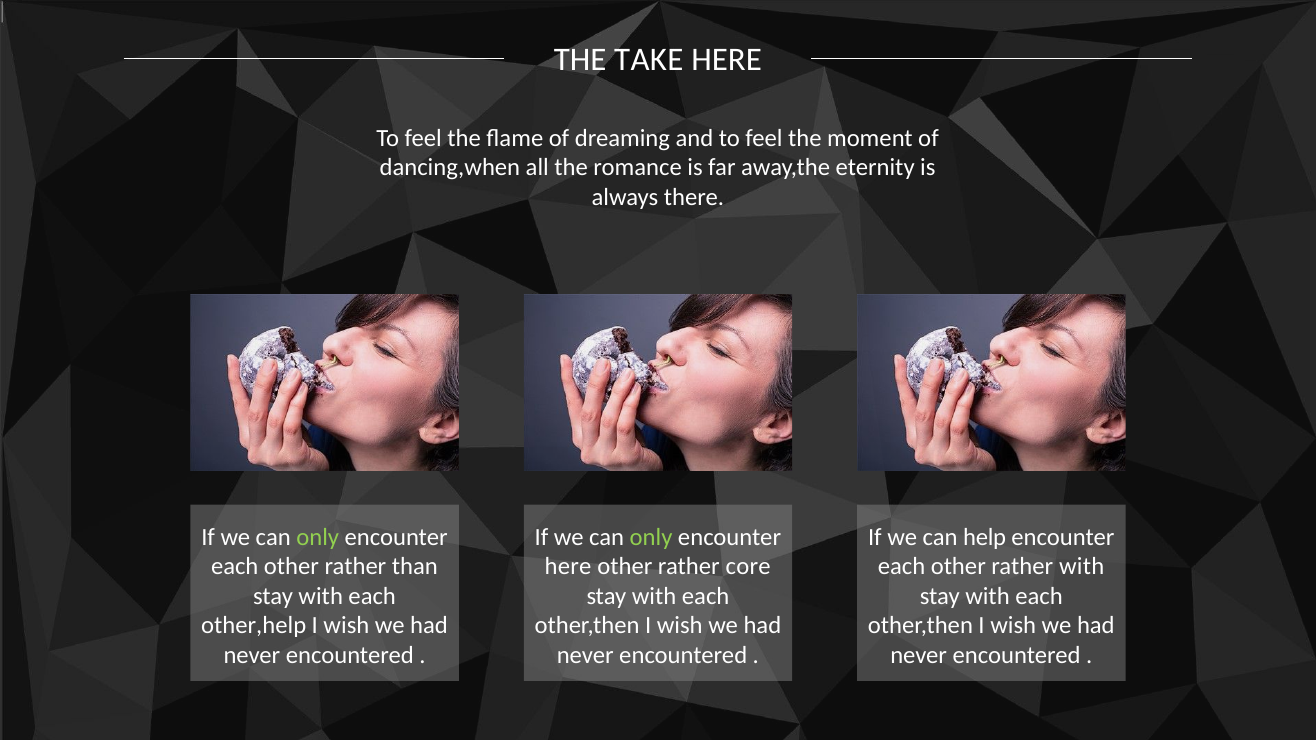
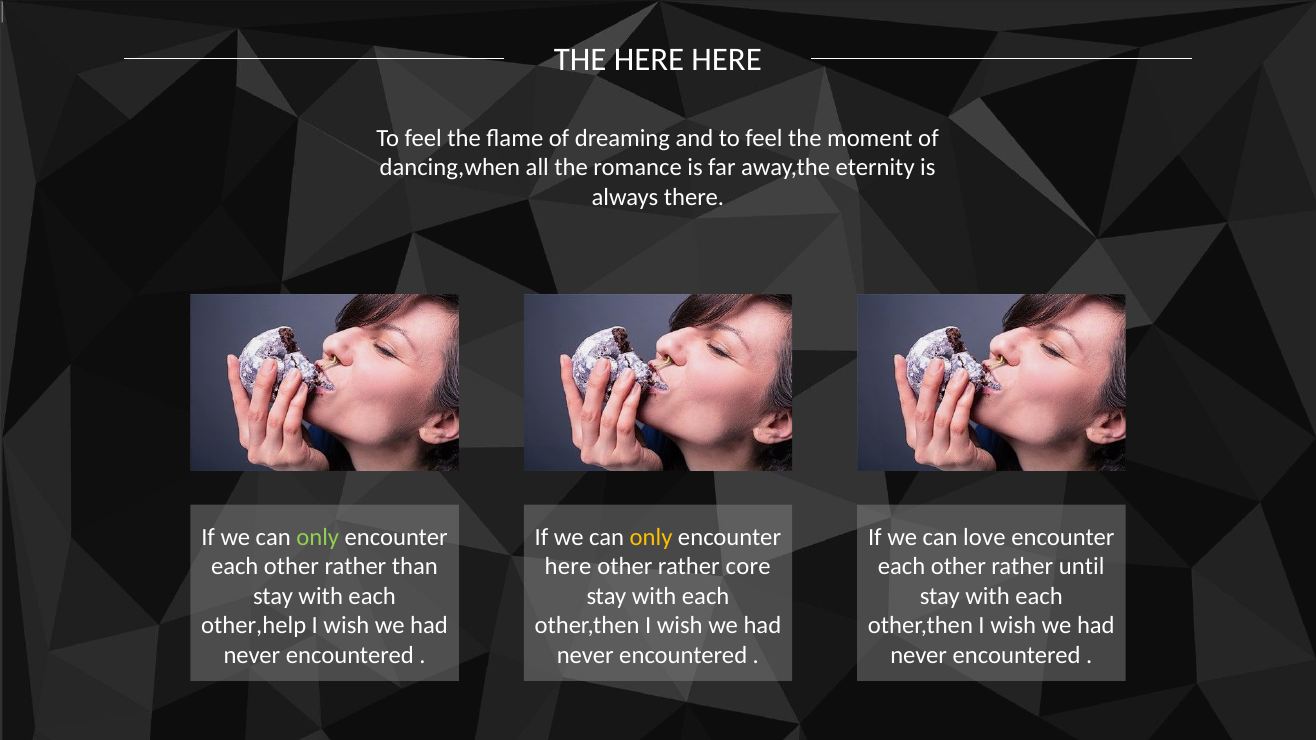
THE TAKE: TAKE -> HERE (649, 60)
only colour: light green -> yellow (651, 537)
help: help -> love (984, 537)
rather with: with -> until (1082, 567)
